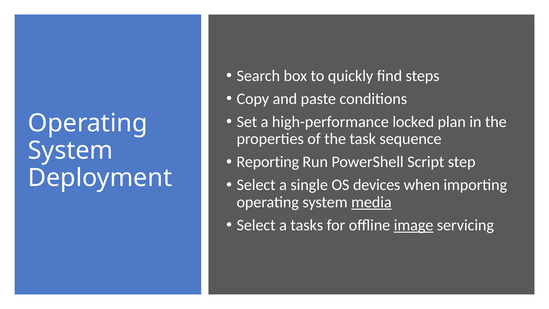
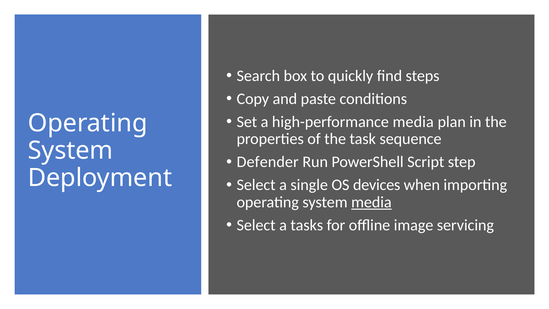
high-performance locked: locked -> media (413, 122)
Reporting: Reporting -> Defender (268, 162)
image underline: present -> none (414, 225)
